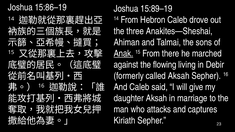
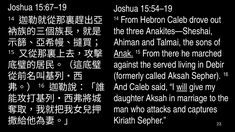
15:86–19: 15:86–19 -> 15:67–19 (51, 7)
15:89–19: 15:89–19 -> 15:54–19 (156, 9)
flowing: flowing -> served (165, 65)
will underline: none -> present (182, 87)
